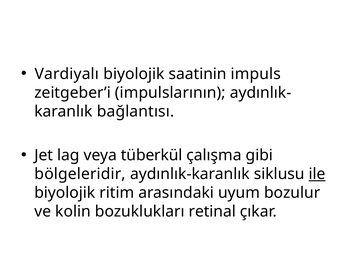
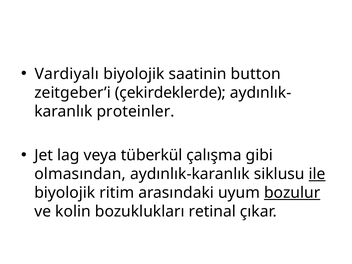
impuls: impuls -> button (256, 74)
impulslarının: impulslarının -> çekirdeklerde (170, 93)
bağlantısı: bağlantısı -> proteinler (136, 111)
bölgeleridir: bölgeleridir -> olmasından (80, 174)
bozulur underline: none -> present (292, 193)
